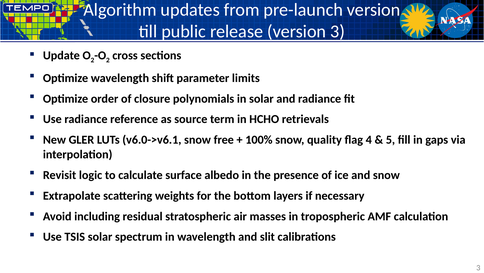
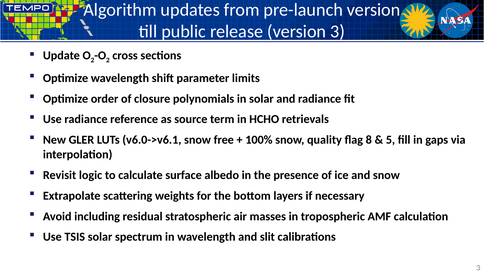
4: 4 -> 8 (369, 140)
